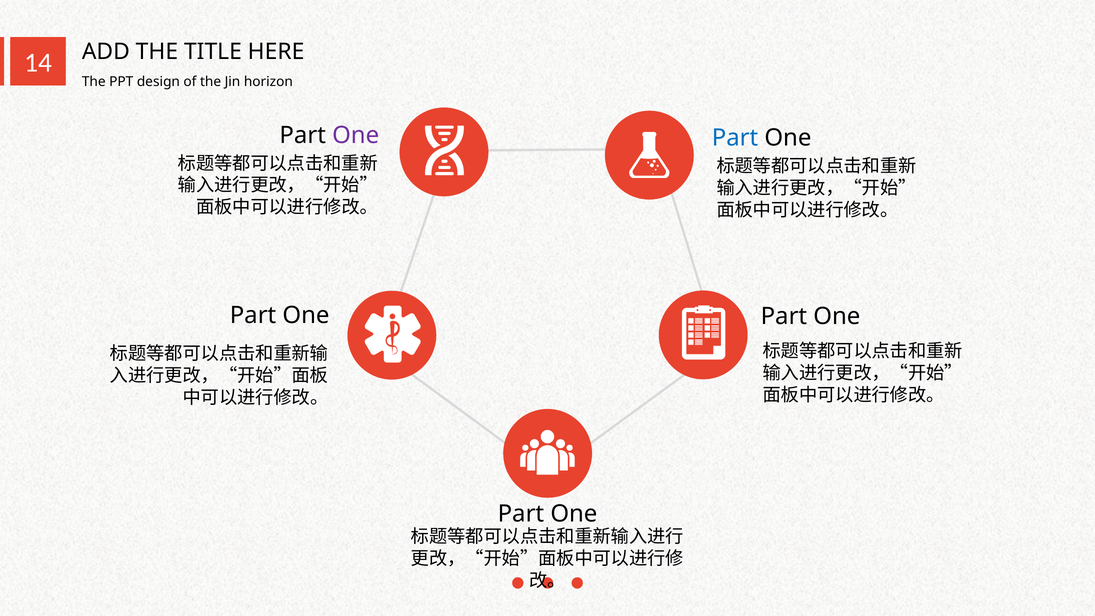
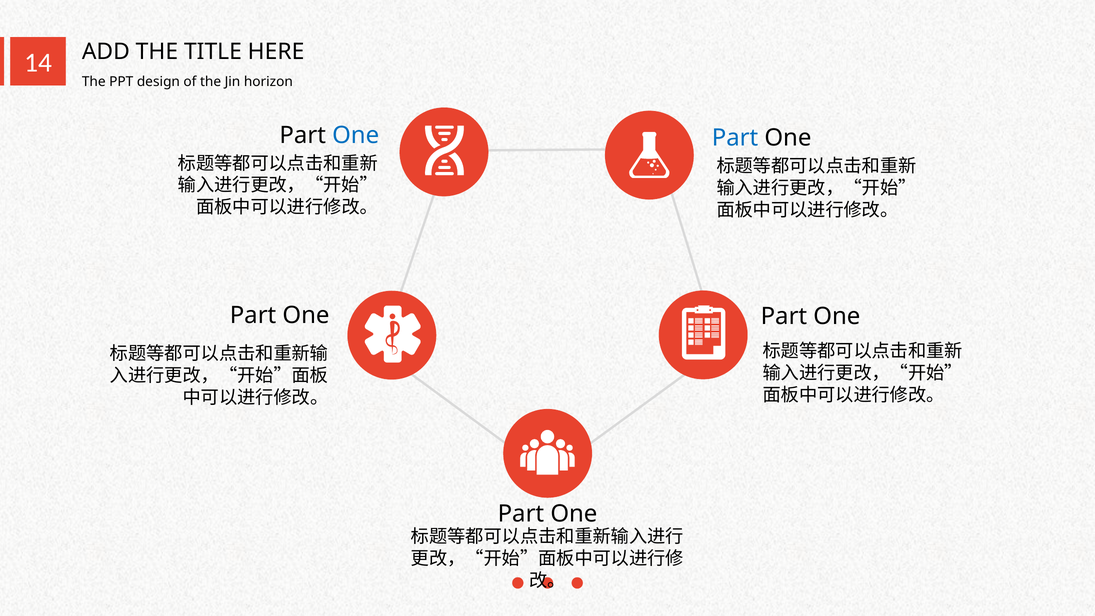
One colour: purple -> blue (356, 135)
